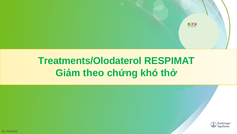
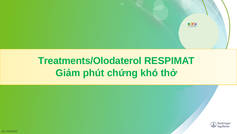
theo: theo -> phút (94, 73)
